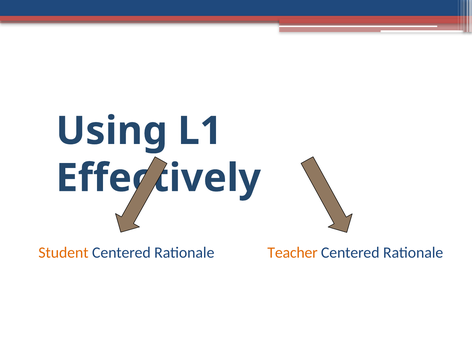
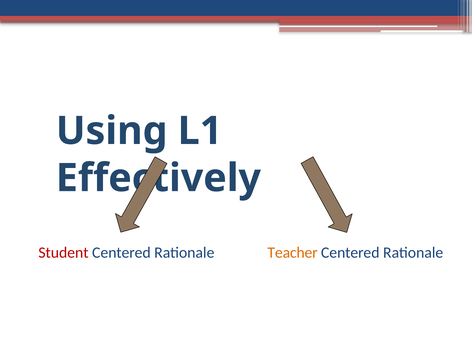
Student colour: orange -> red (63, 253)
